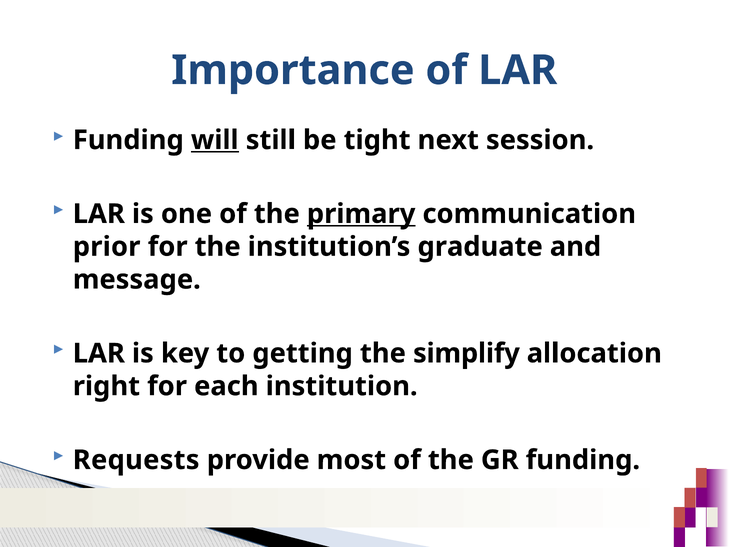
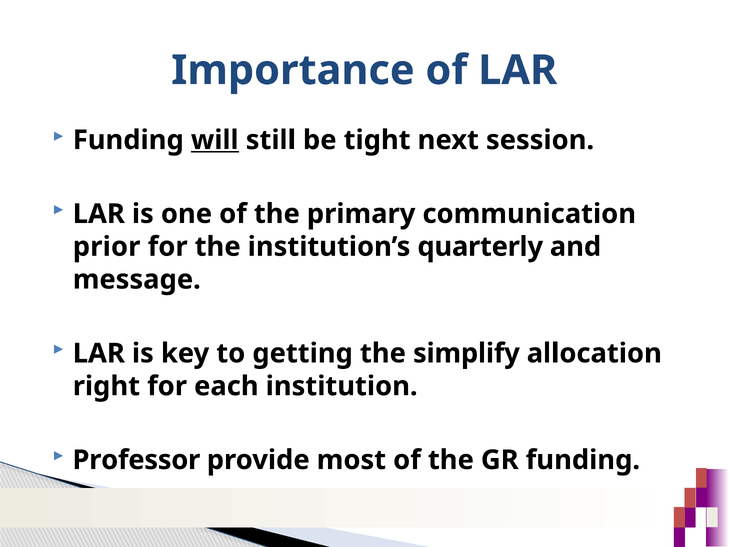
primary underline: present -> none (361, 214)
graduate: graduate -> quarterly (480, 247)
Requests: Requests -> Professor (136, 460)
